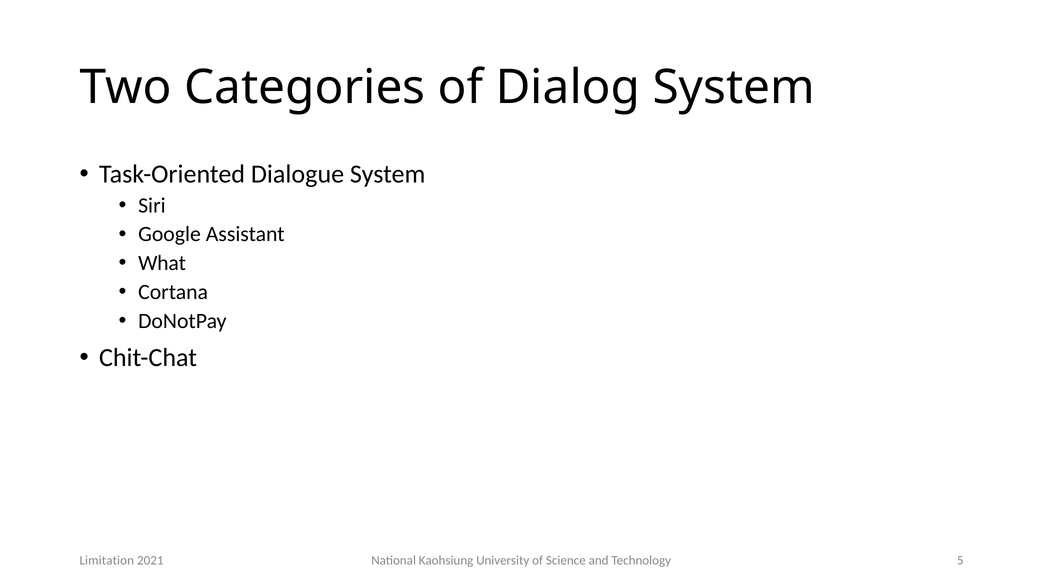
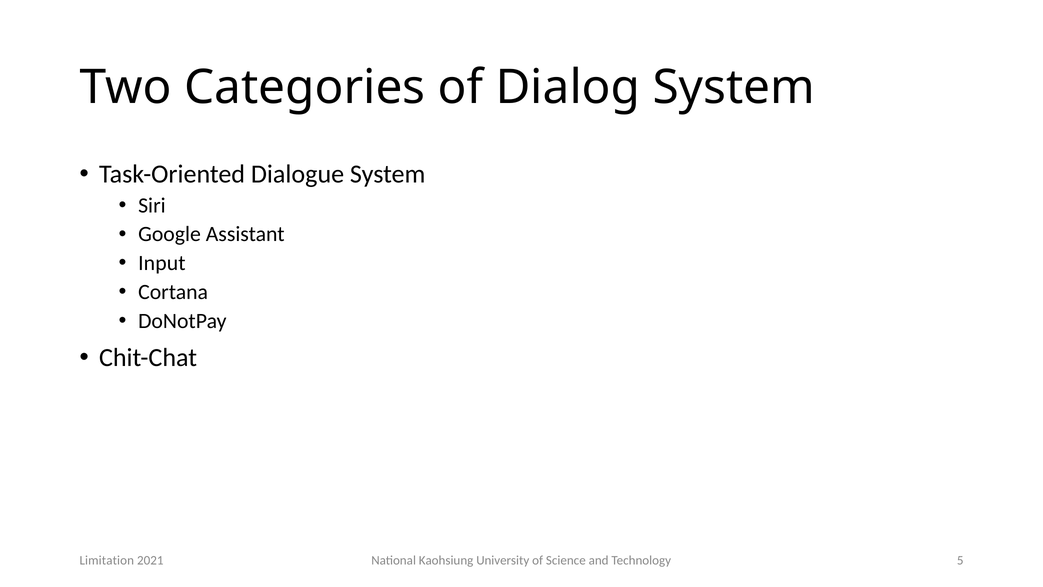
What: What -> Input (162, 263)
